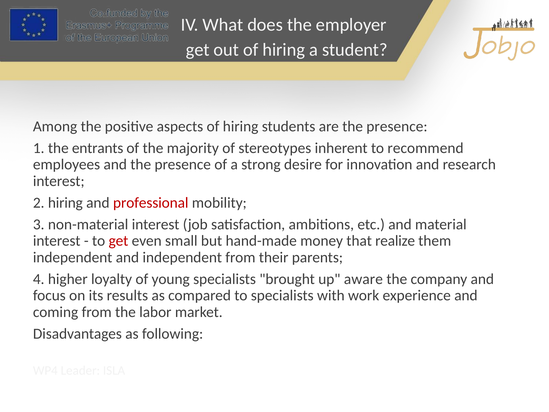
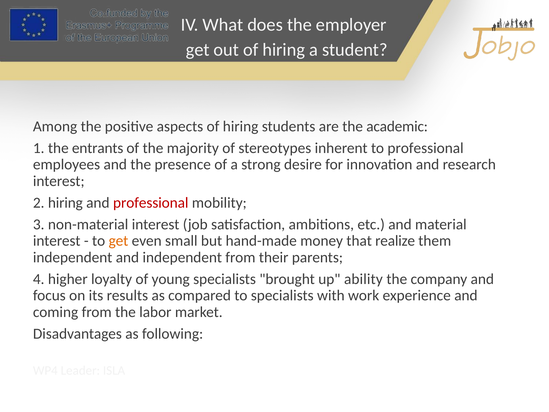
are the presence: presence -> academic (397, 126)
to recommend: recommend -> professional (426, 148)
get colour: red -> orange (118, 241)
aware: aware -> ability (363, 279)
